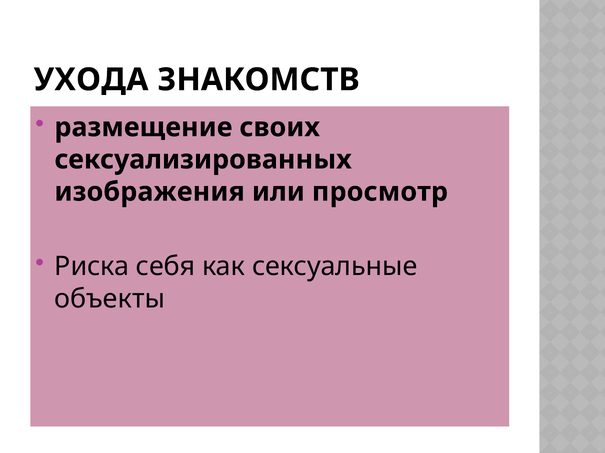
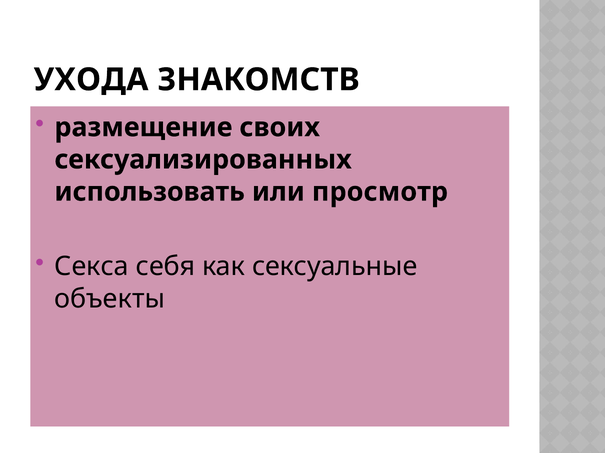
изображения: изображения -> использовать (150, 192)
Риска: Риска -> Секса (92, 267)
